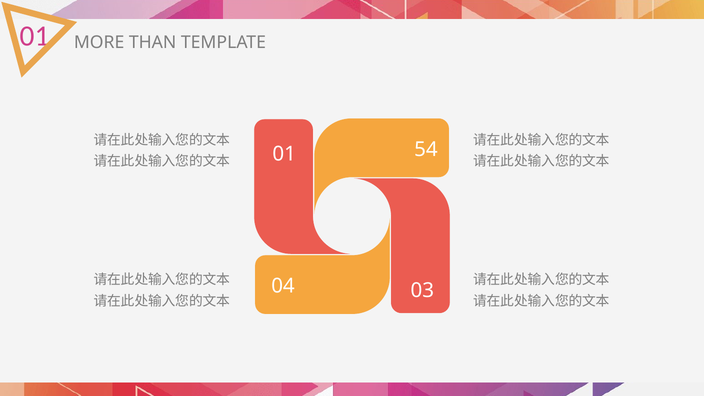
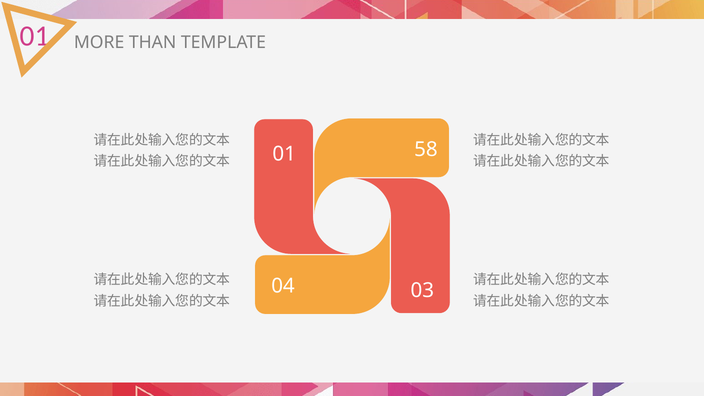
54: 54 -> 58 (426, 149)
